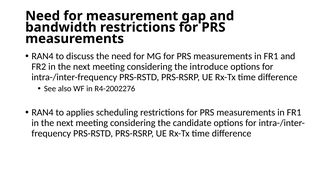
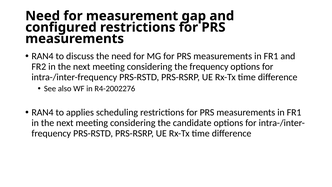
bandwidth: bandwidth -> configured (61, 27)
the introduce: introduce -> frequency (209, 67)
